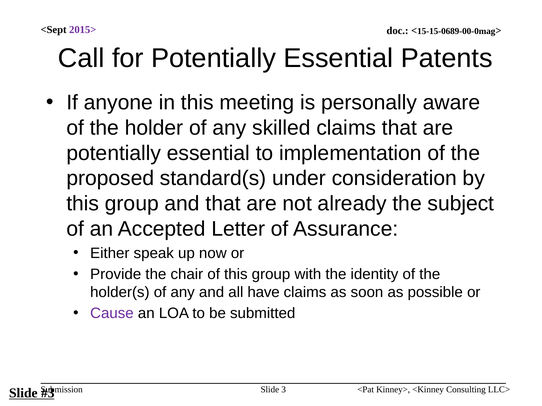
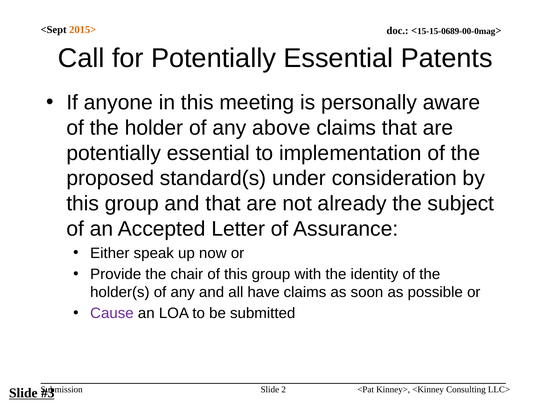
2015> colour: purple -> orange (83, 30)
skilled: skilled -> above (281, 128)
3: 3 -> 2 (284, 390)
